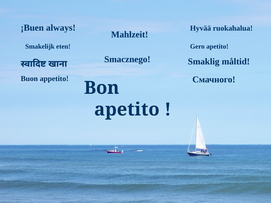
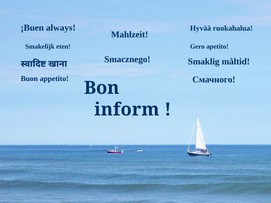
apetito: apetito -> inform (127, 110)
